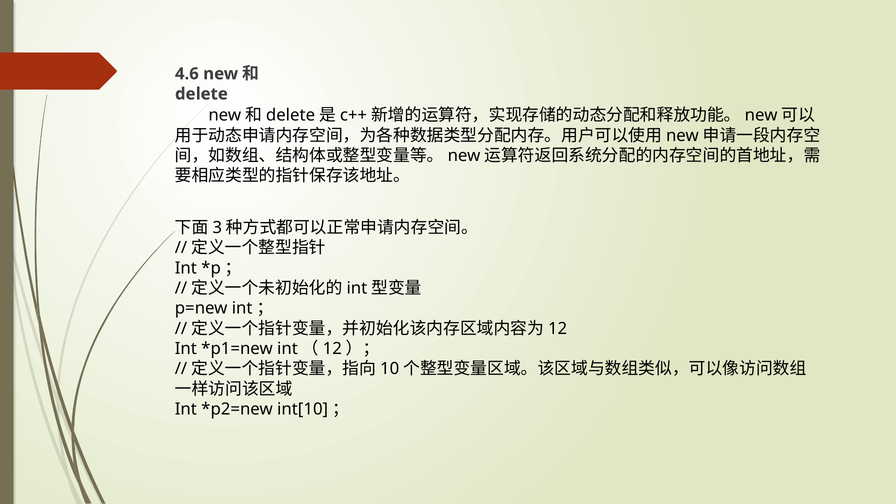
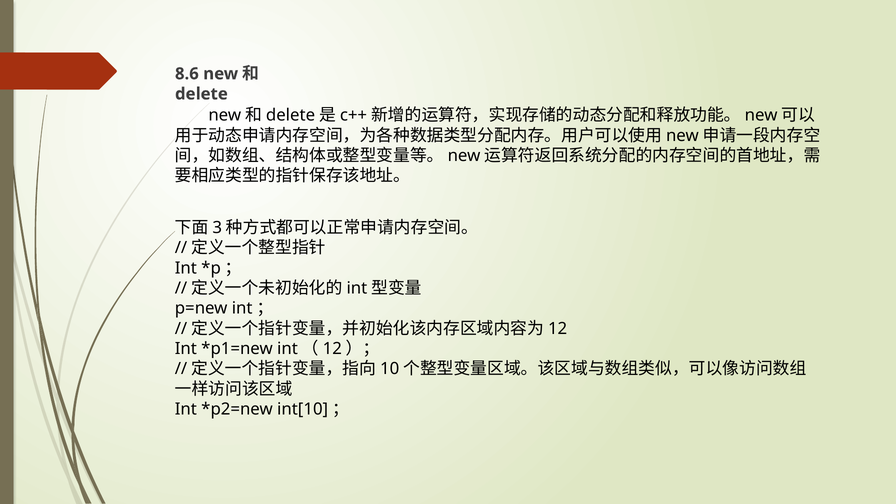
4.6: 4.6 -> 8.6 (187, 74)
